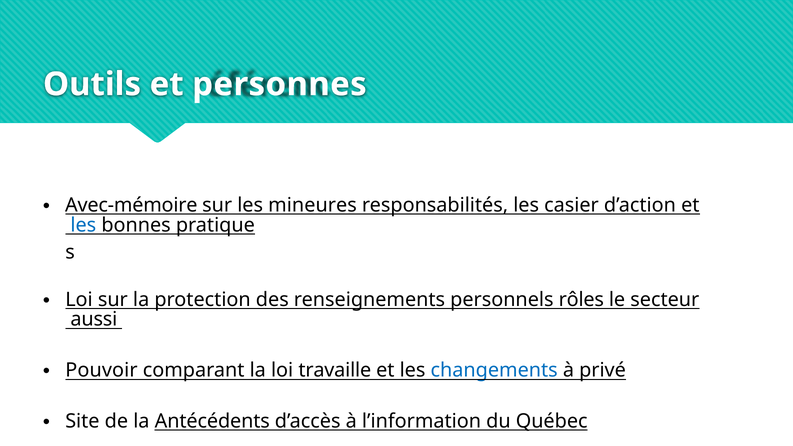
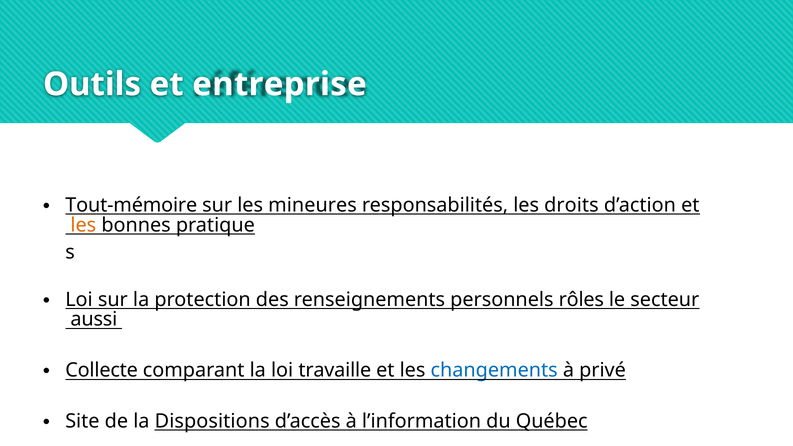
personnes: personnes -> entreprise (279, 84)
Avec-mémoire: Avec-mémoire -> Tout-mémoire (131, 205)
casier: casier -> droits (571, 205)
les colour: blue -> orange (83, 225)
Pouvoir: Pouvoir -> Collecte (102, 370)
Antécédents: Antécédents -> Dispositions (212, 421)
